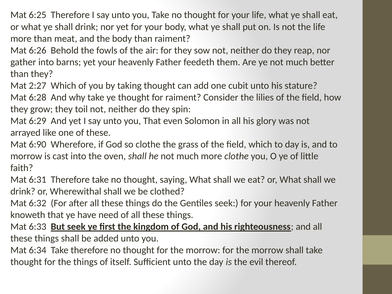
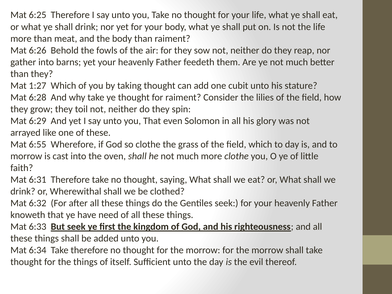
2:27: 2:27 -> 1:27 (38, 86)
6:90: 6:90 -> 6:55 (38, 144)
